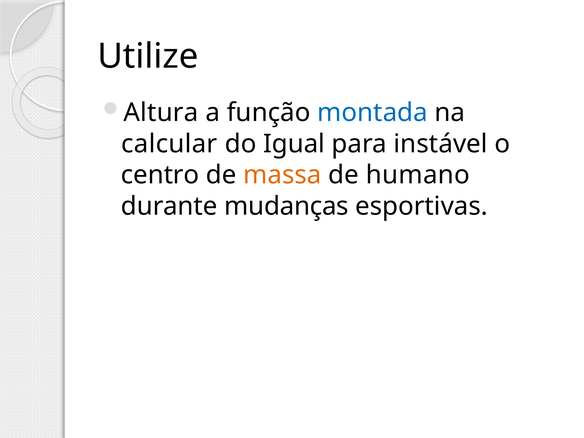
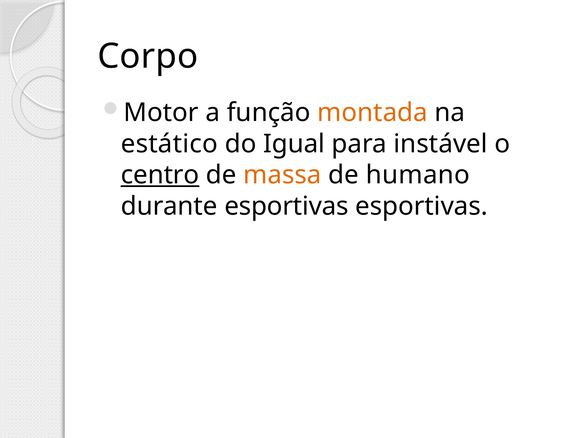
Utilize: Utilize -> Corpo (148, 56)
Altura: Altura -> Motor (161, 113)
montada colour: blue -> orange (373, 113)
calcular: calcular -> estático (169, 144)
centro underline: none -> present (160, 175)
durante mudanças: mudanças -> esportivas (286, 206)
